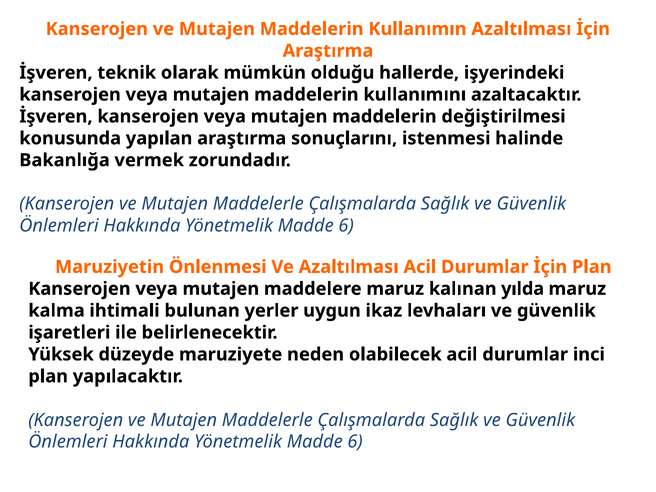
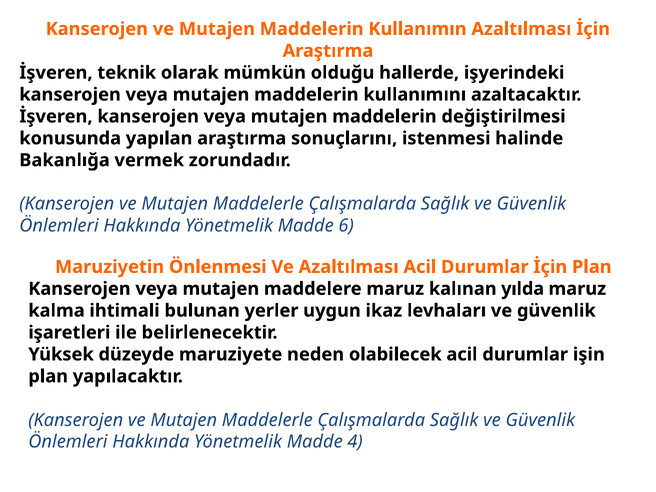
inci: inci -> işin (589, 354)
6: 6 -> 4 (355, 442)
